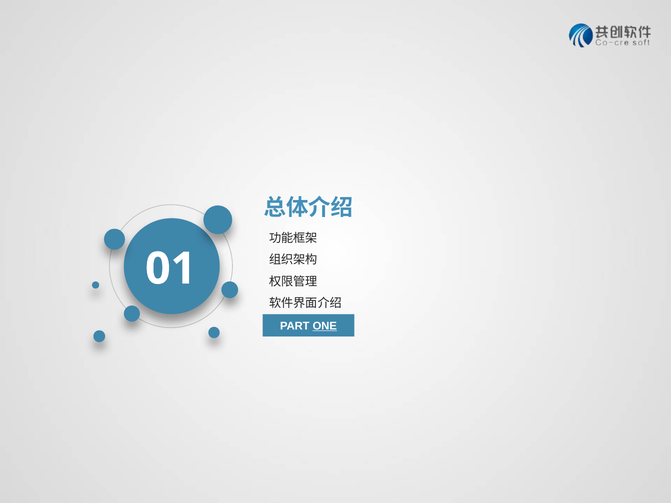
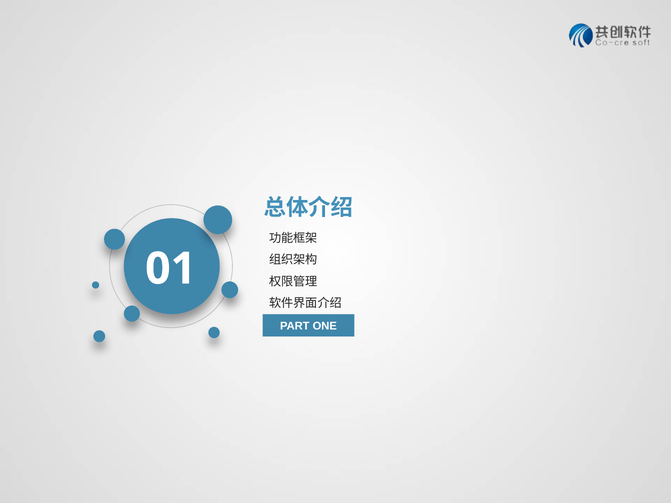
ONE underline: present -> none (325, 326)
